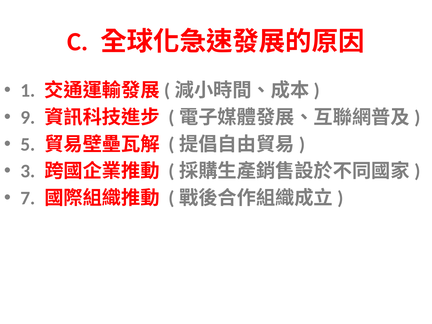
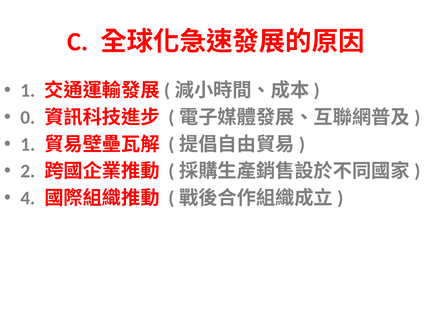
9: 9 -> 0 (28, 118)
5: 5 -> 1 (28, 144)
3: 3 -> 2 (28, 171)
7: 7 -> 4 (28, 198)
